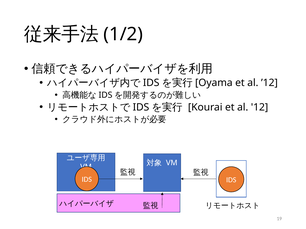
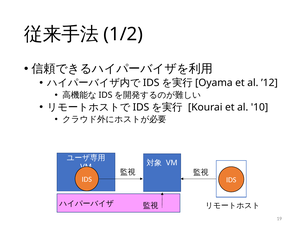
12: 12 -> 10 (260, 107)
